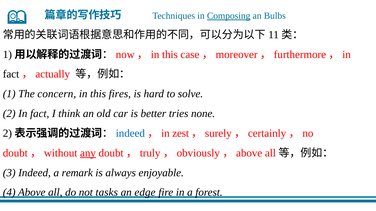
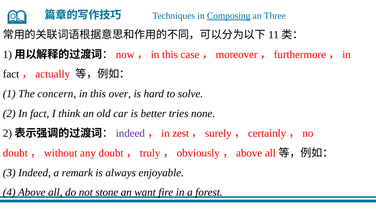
Bulbs: Bulbs -> Three (275, 16)
fires: fires -> over (120, 94)
indeed colour: blue -> purple (130, 134)
any underline: present -> none (88, 153)
tasks: tasks -> stone (107, 193)
edge: edge -> want (145, 193)
